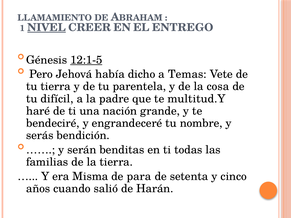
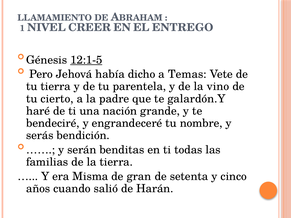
NIVEL underline: present -> none (47, 28)
cosa: cosa -> vino (218, 87)
difícil: difícil -> cierto (57, 99)
multitud.Y: multitud.Y -> galardón.Y (196, 99)
para: para -> gran (139, 176)
